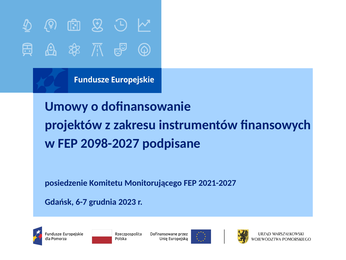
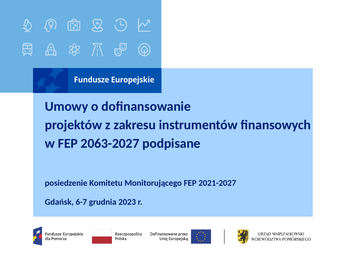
2098-2027: 2098-2027 -> 2063-2027 (110, 143)
